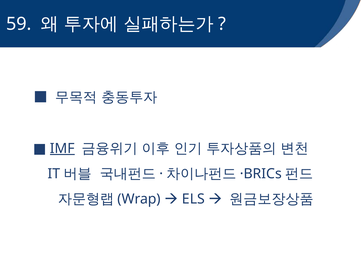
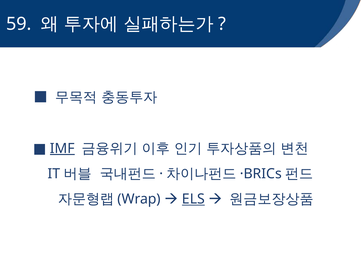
ELS underline: none -> present (193, 199)
